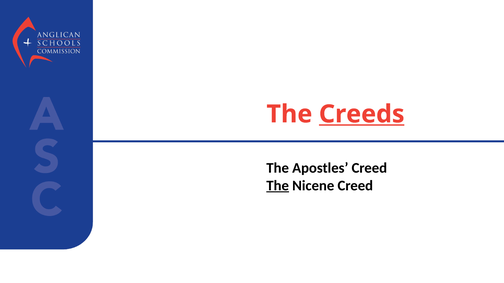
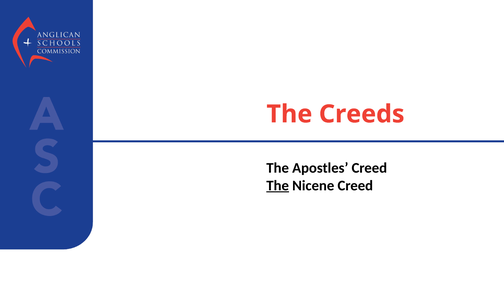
Creeds underline: present -> none (362, 114)
